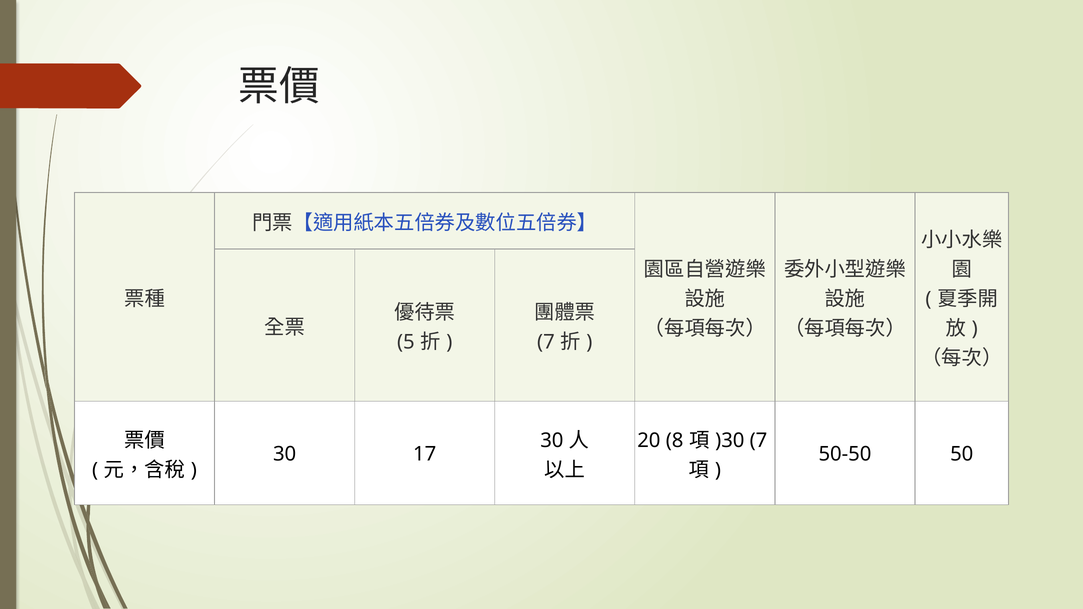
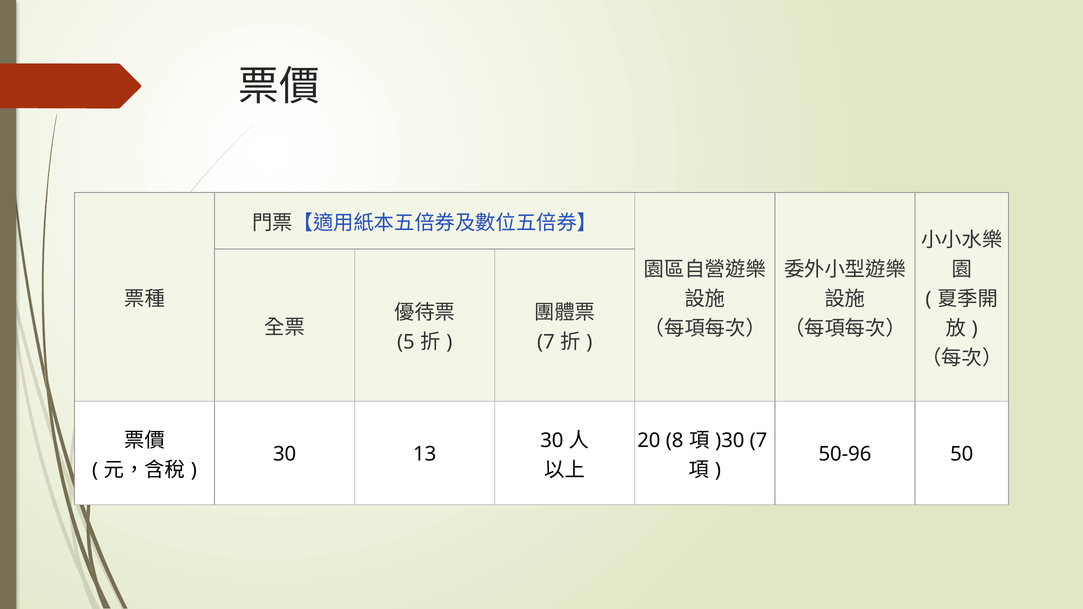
17: 17 -> 13 (425, 454)
50-50: 50-50 -> 50-96 (845, 454)
